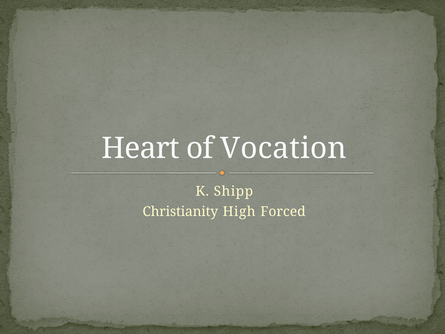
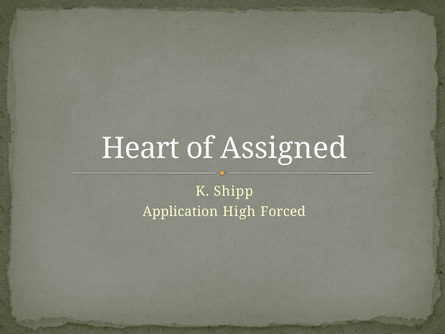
Vocation: Vocation -> Assigned (283, 148)
Christianity: Christianity -> Application (180, 211)
